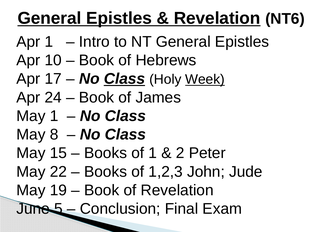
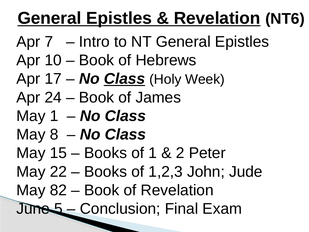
Apr 1: 1 -> 7 (49, 42)
Week underline: present -> none (205, 79)
19: 19 -> 82 (58, 190)
